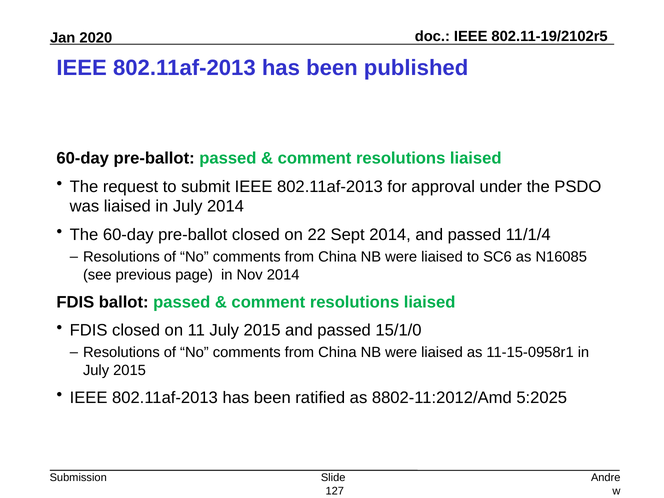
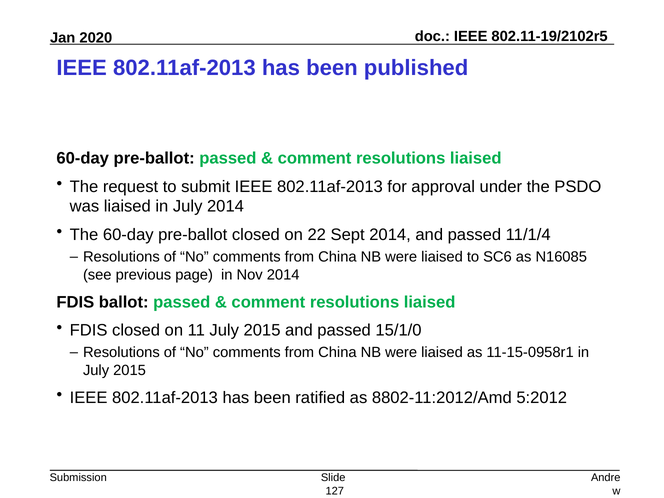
5:2025: 5:2025 -> 5:2012 (542, 398)
